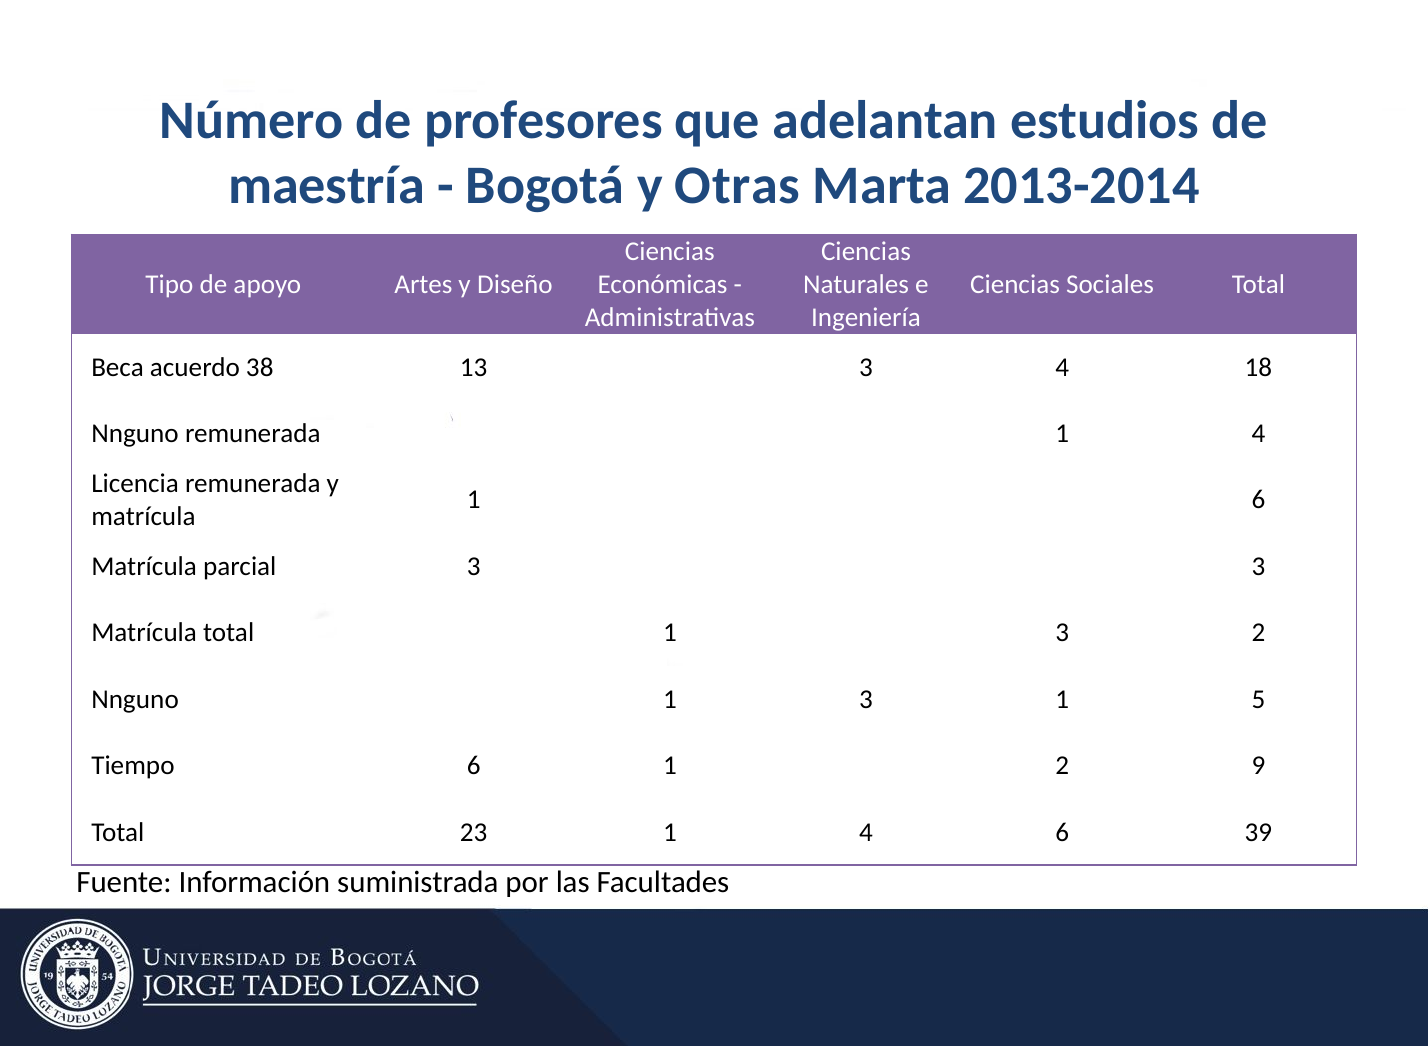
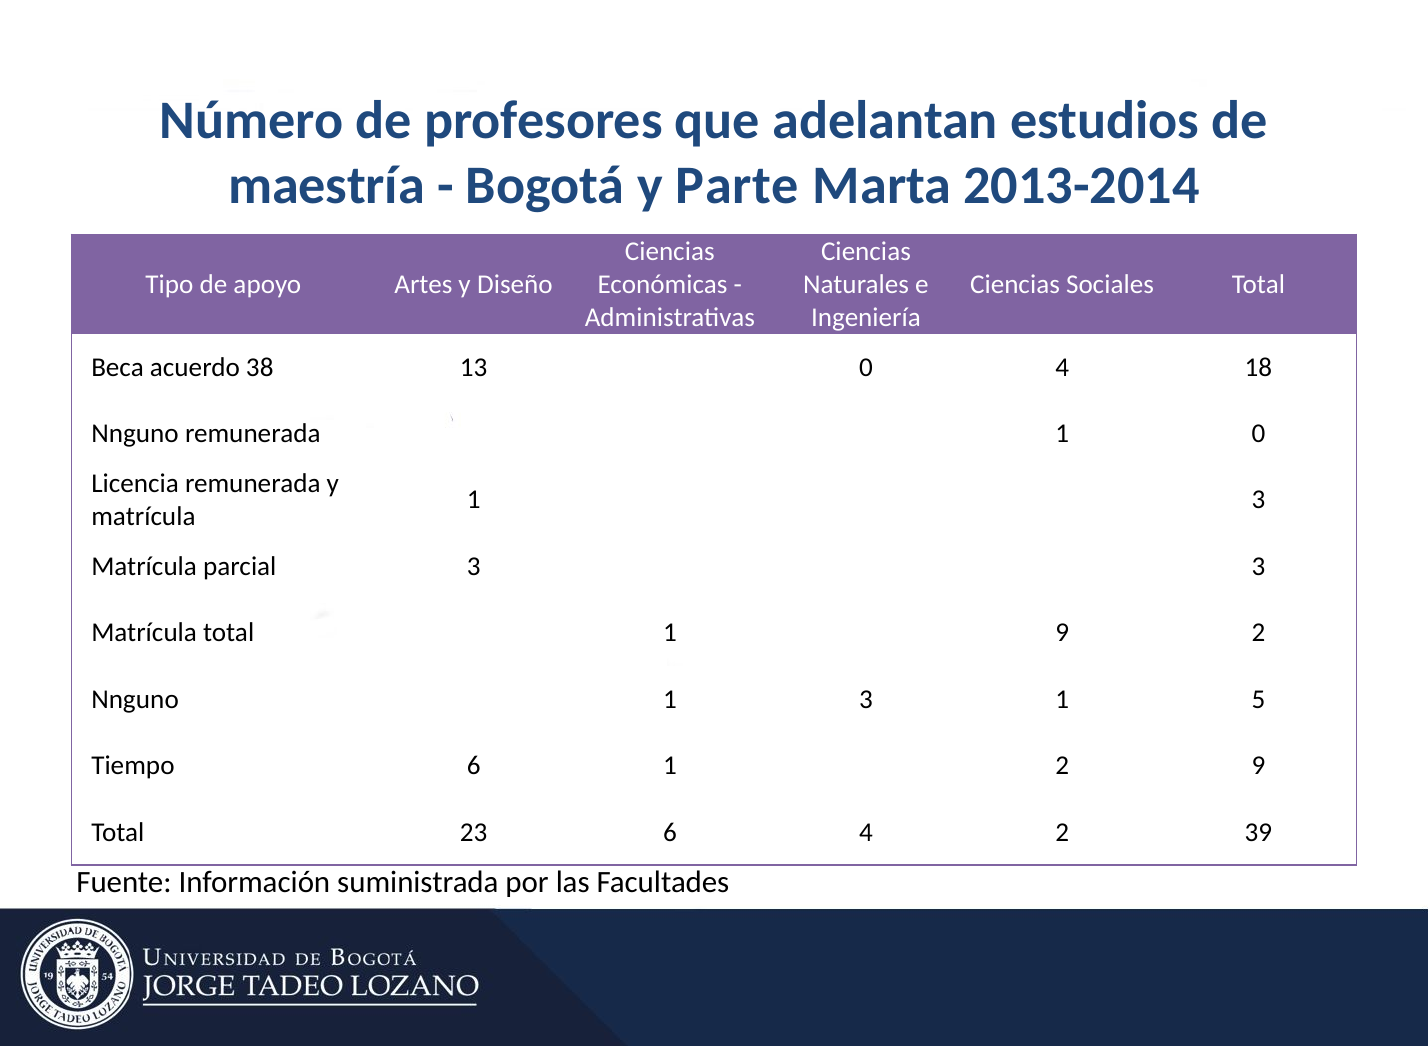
Otras: Otras -> Parte (737, 186)
13 3: 3 -> 0 (866, 367)
remunerada 1 4: 4 -> 0 (1258, 433)
6: 6 -> 3 (1258, 500)
total 1 3: 3 -> 9 (1062, 633)
23 1: 1 -> 6 (670, 832)
4 6: 6 -> 2 (1062, 832)
